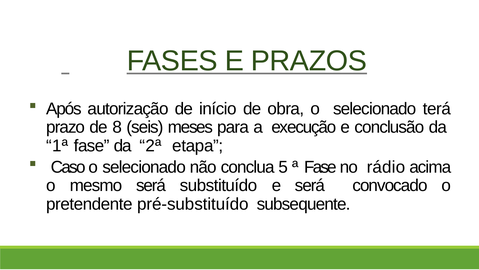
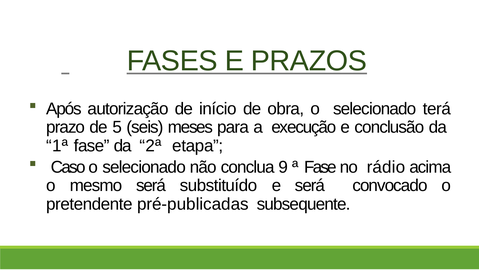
8: 8 -> 5 (117, 127)
5: 5 -> 9 (283, 167)
pré-substituído: pré-substituído -> pré-publicadas (193, 204)
